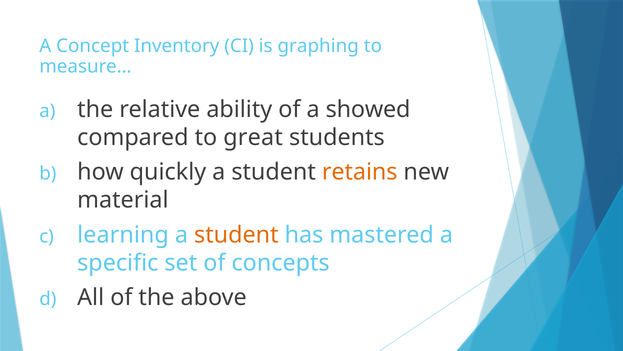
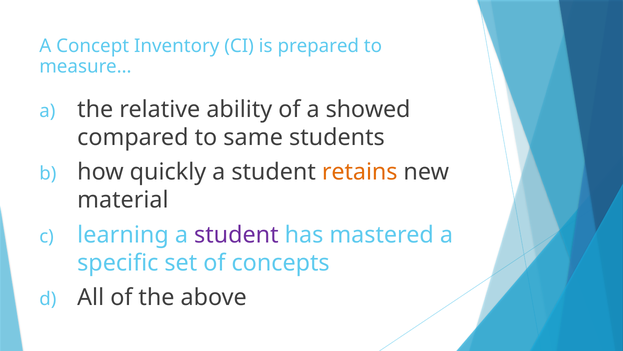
graphing: graphing -> prepared (318, 46)
great: great -> same (253, 137)
student colour: orange -> purple (236, 234)
